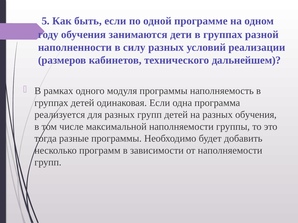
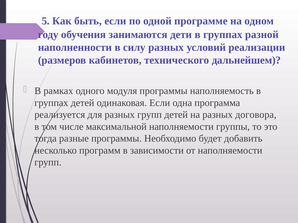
разных обучения: обучения -> договора (256, 115)
